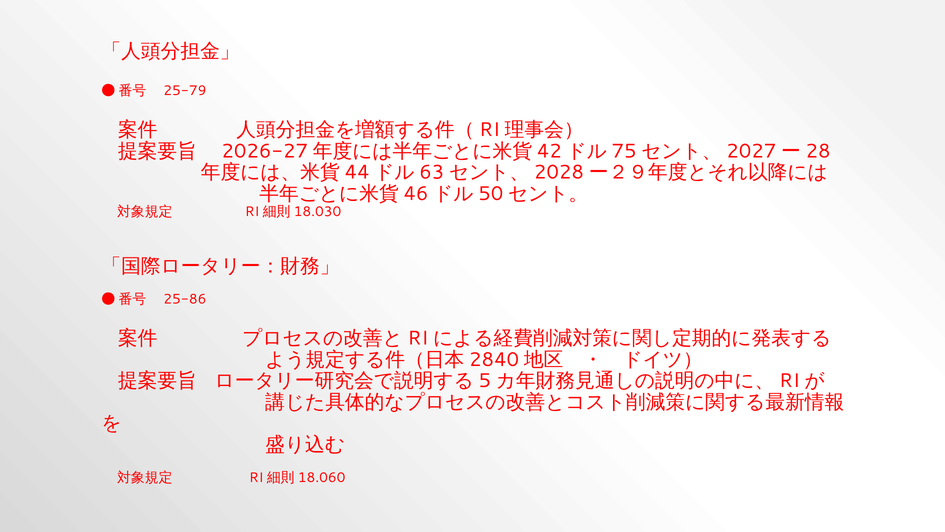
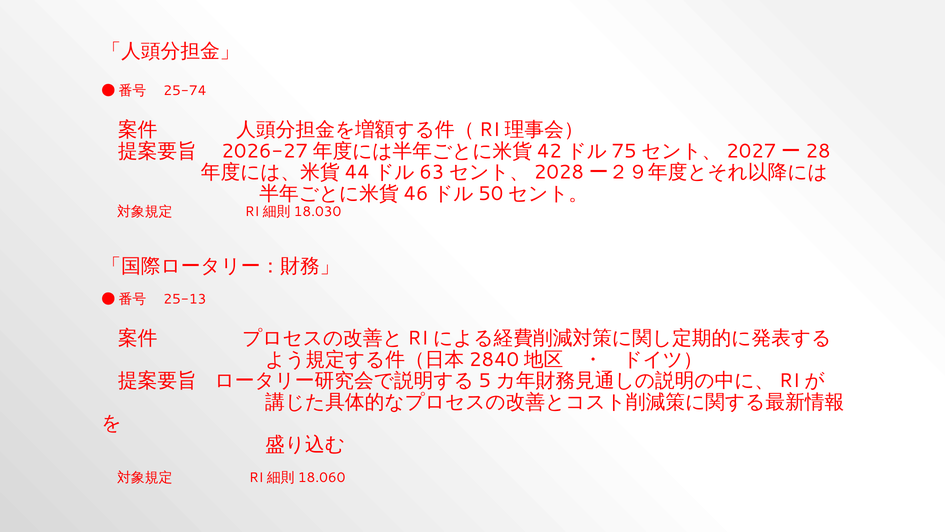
25-79: 25-79 -> 25-74 (185, 90)
25-86: 25-86 -> 25-13 (185, 299)
